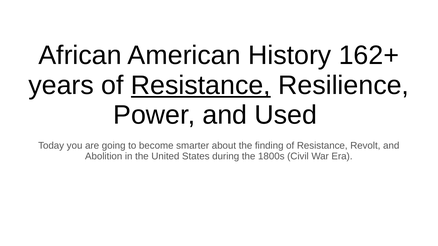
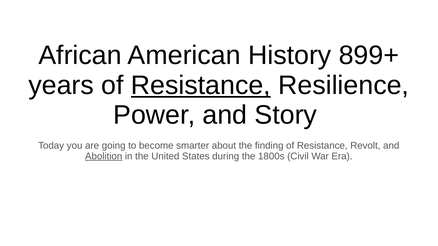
162+: 162+ -> 899+ (369, 55)
Used: Used -> Story (286, 115)
Abolition underline: none -> present (104, 157)
